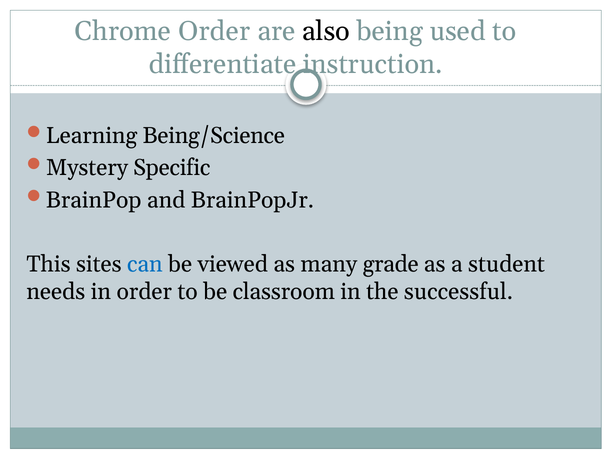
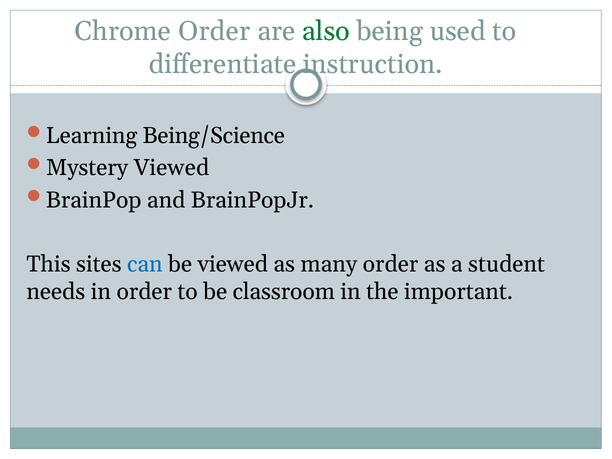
also colour: black -> green (326, 31)
Mystery Specific: Specific -> Viewed (172, 168)
many grade: grade -> order (391, 264)
successful: successful -> important (458, 292)
